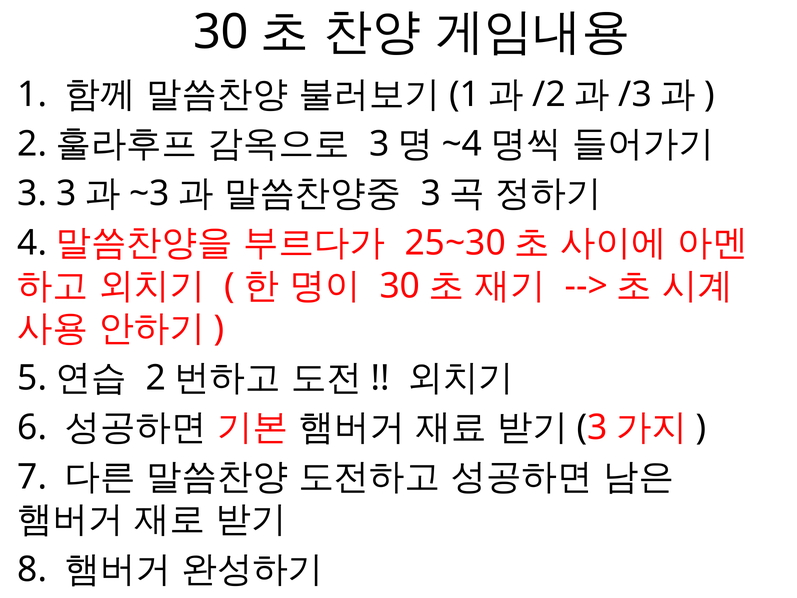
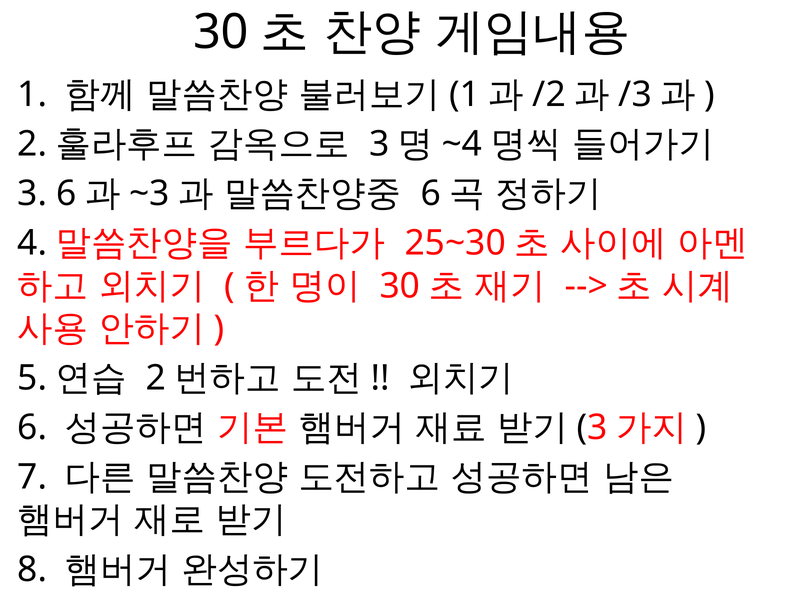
3 3: 3 -> 6 (66, 194)
3: 3 -> 6 (431, 194)
